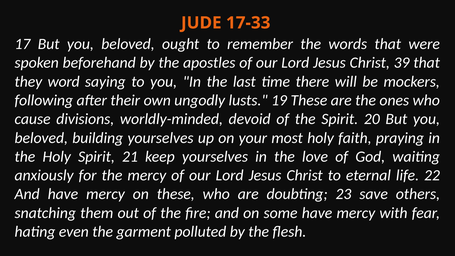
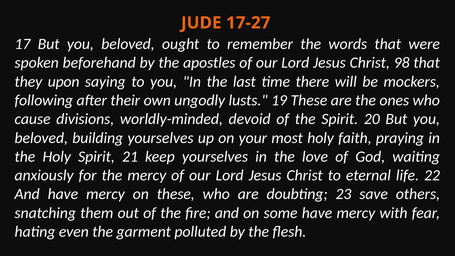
17-33: 17-33 -> 17-27 (248, 23)
39: 39 -> 98 (402, 63)
word: word -> upon (64, 82)
